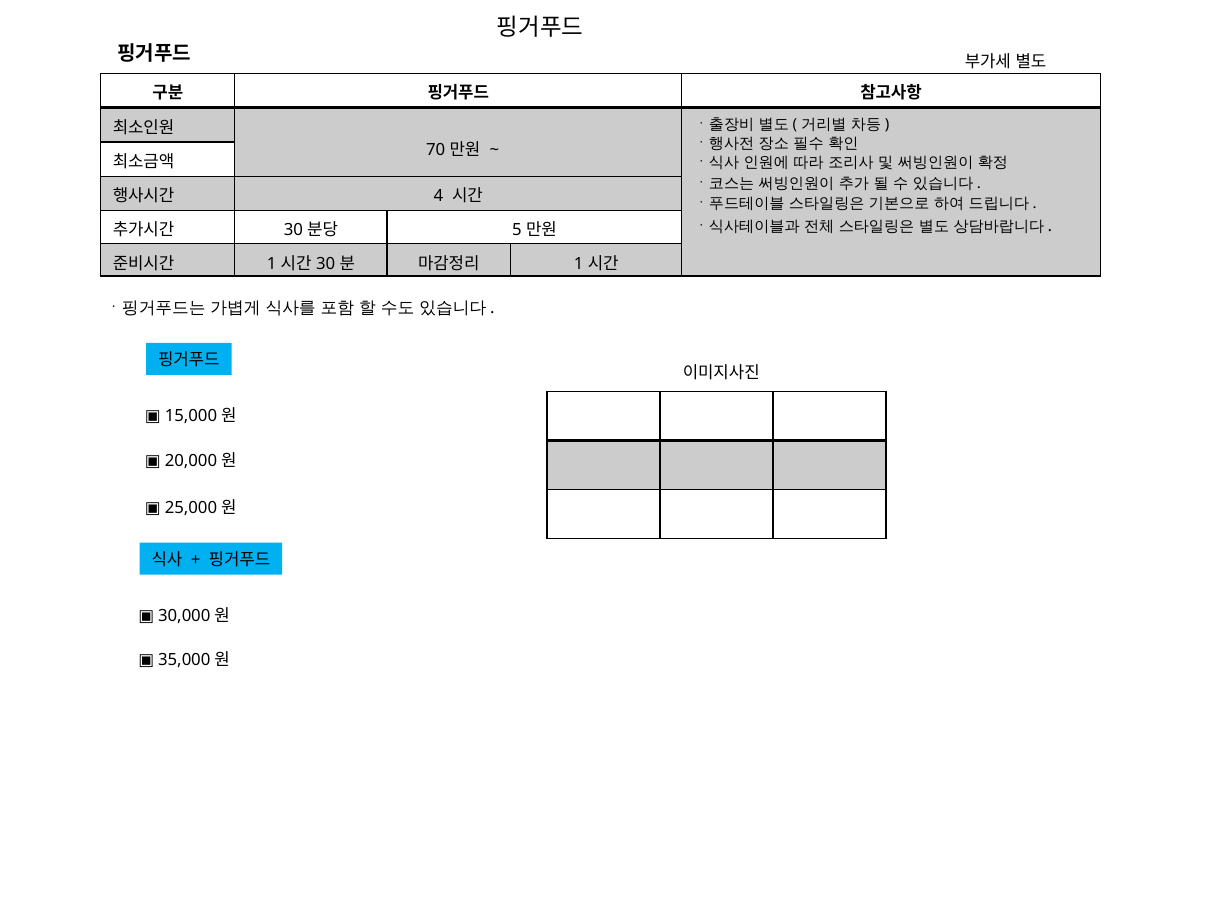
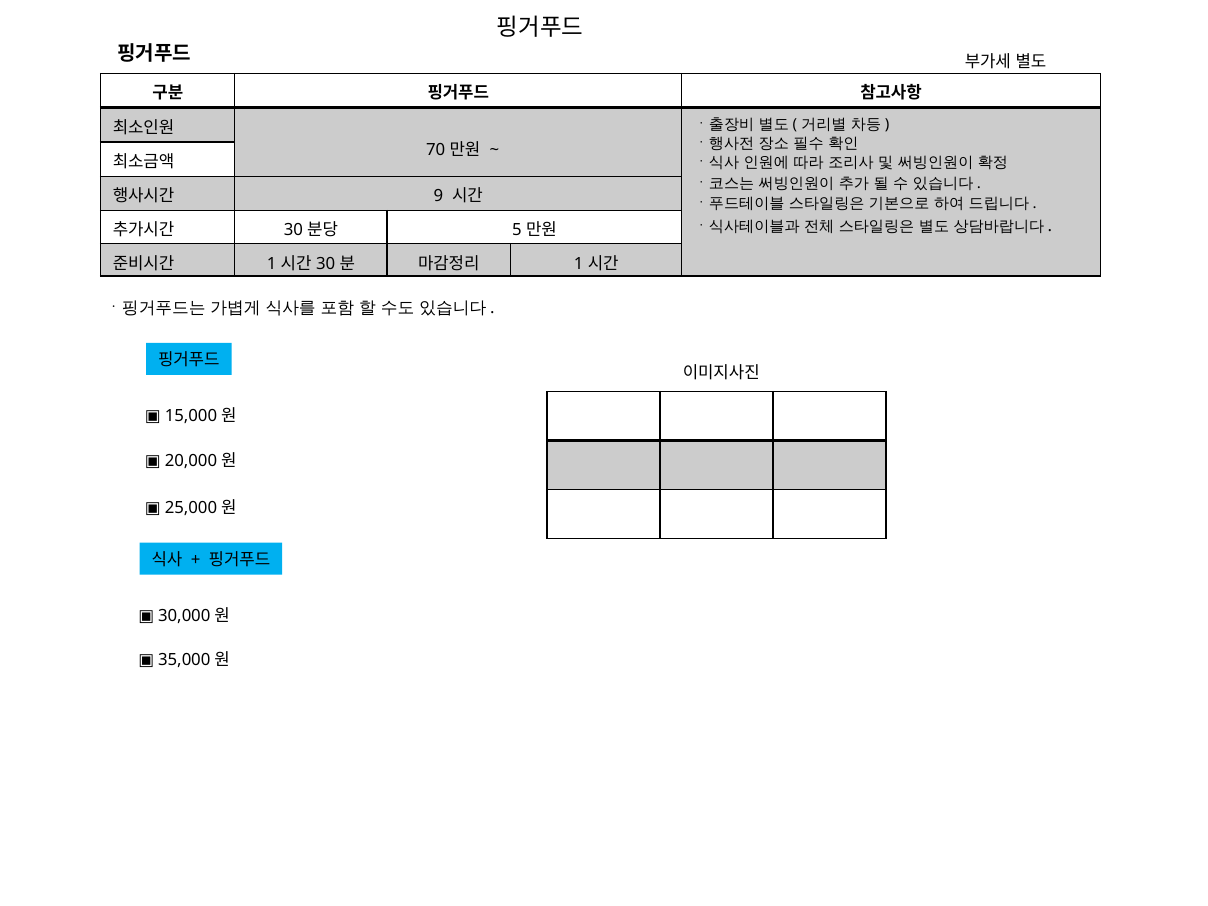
4: 4 -> 9 (439, 196)
